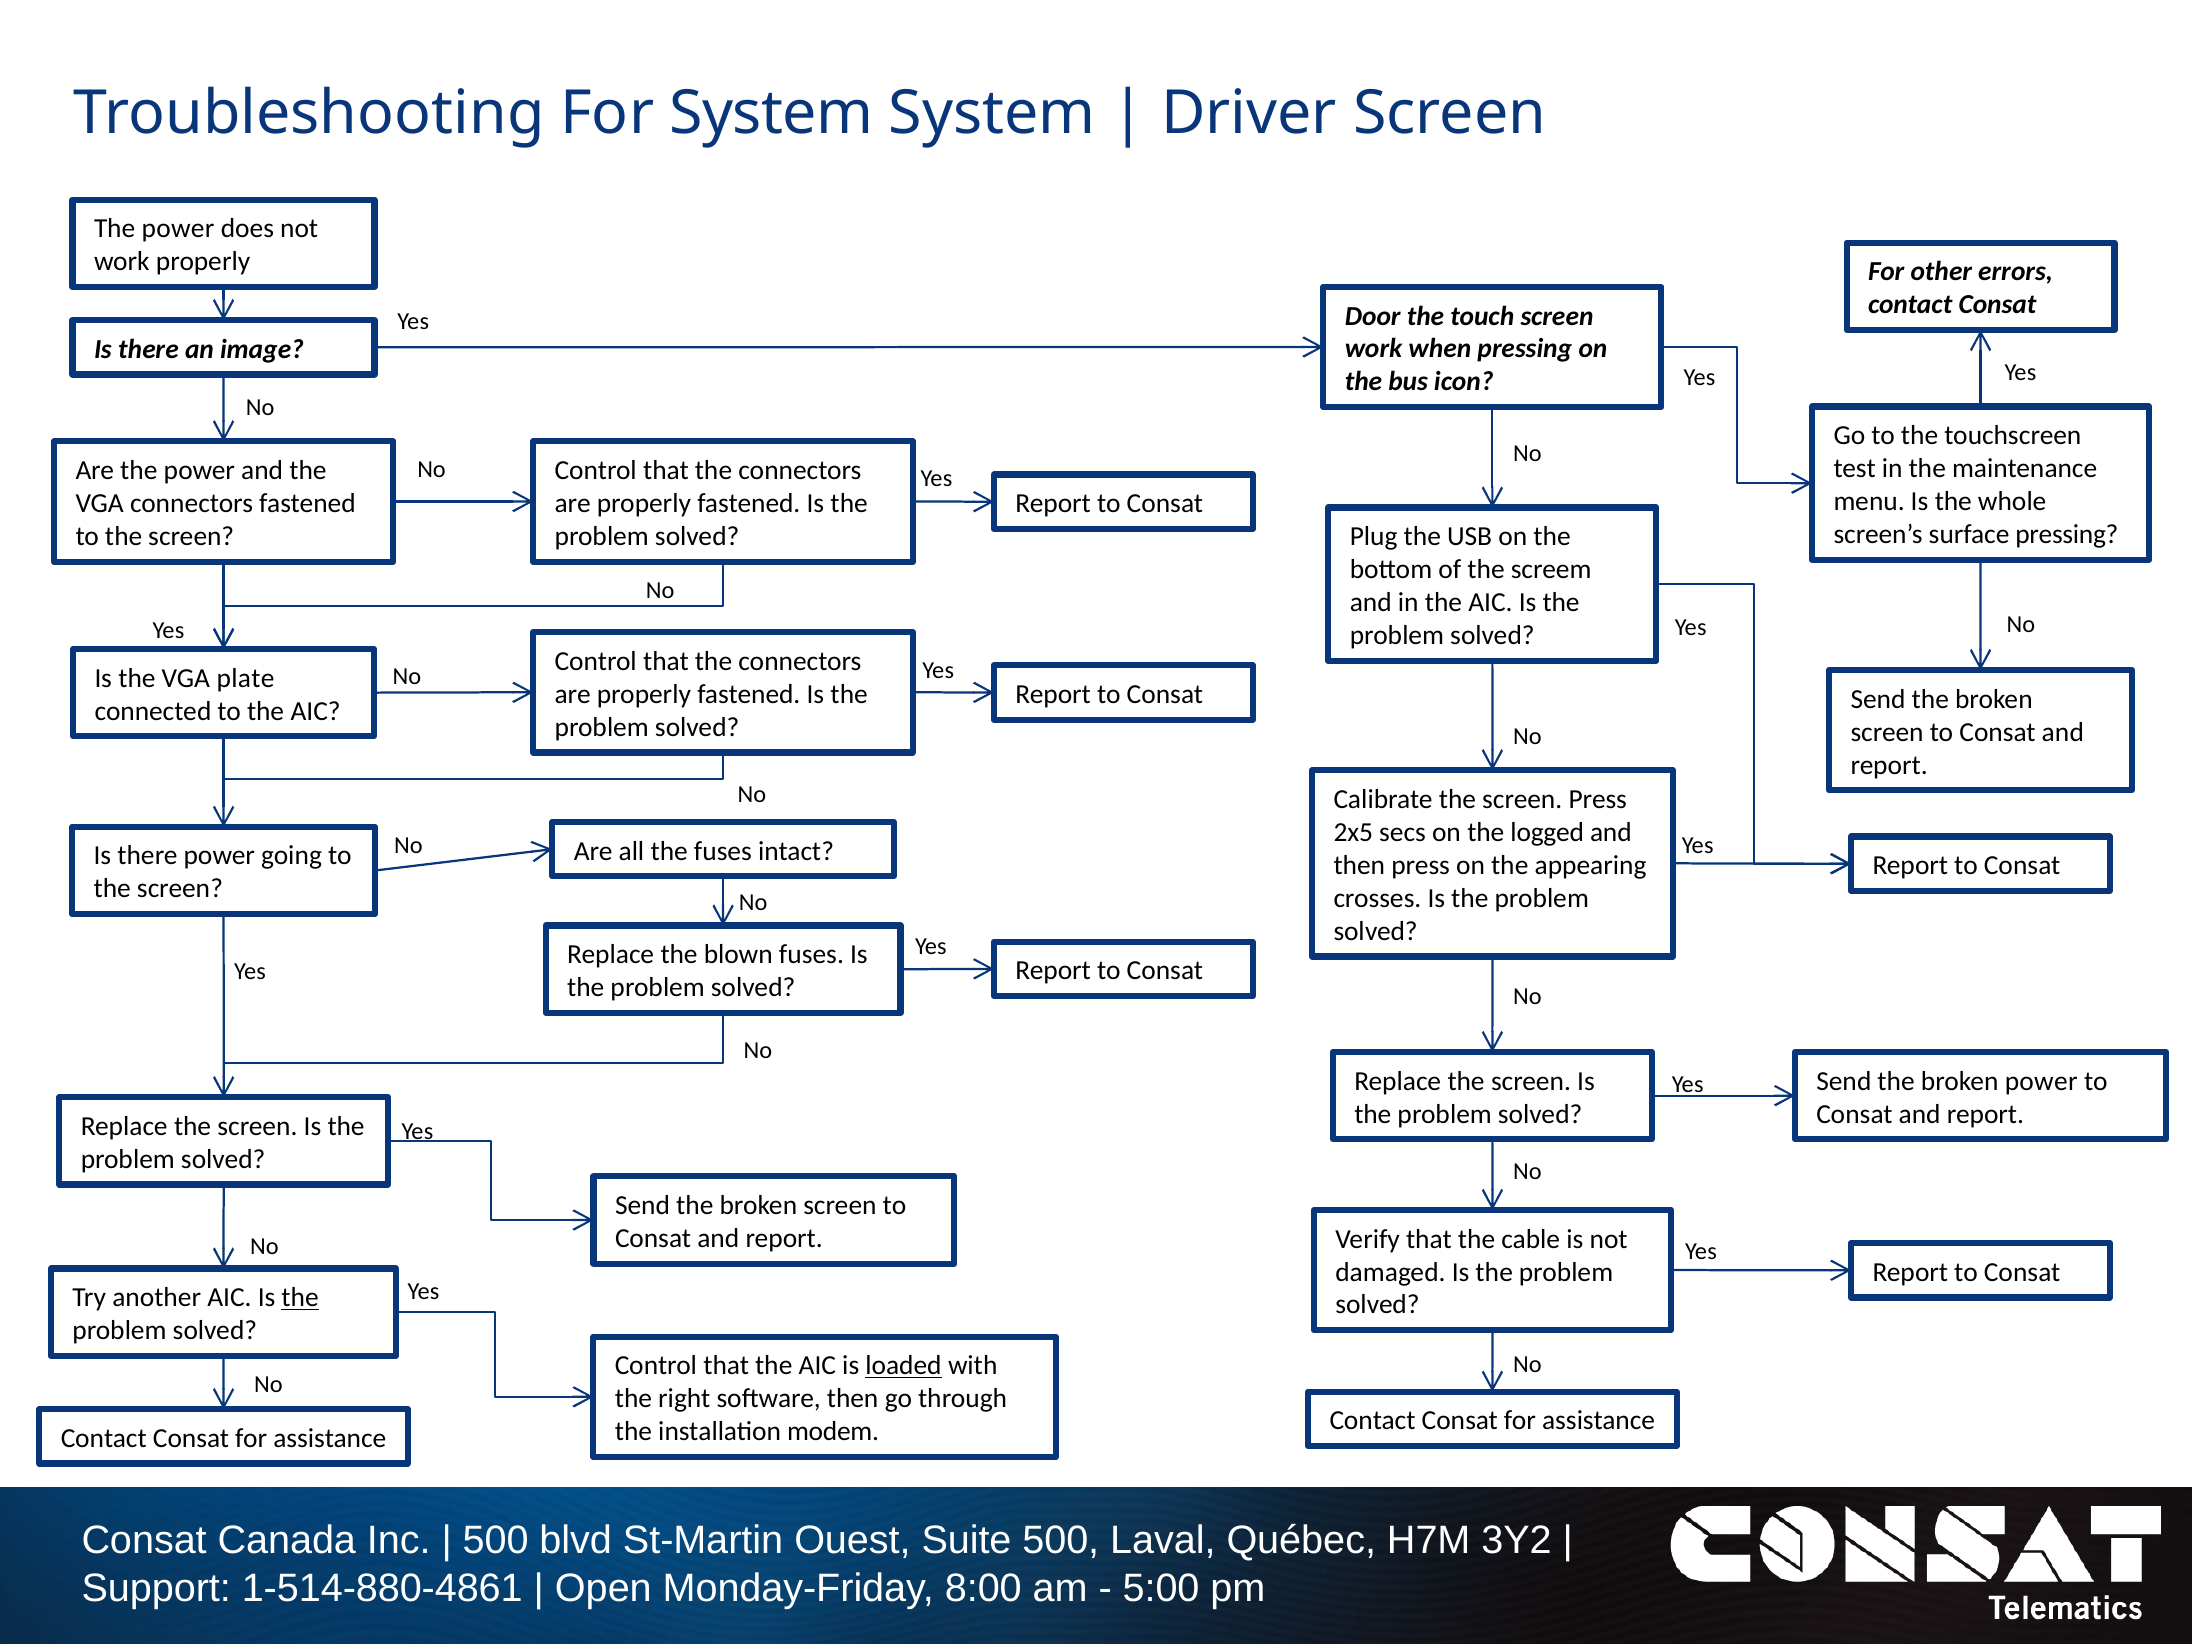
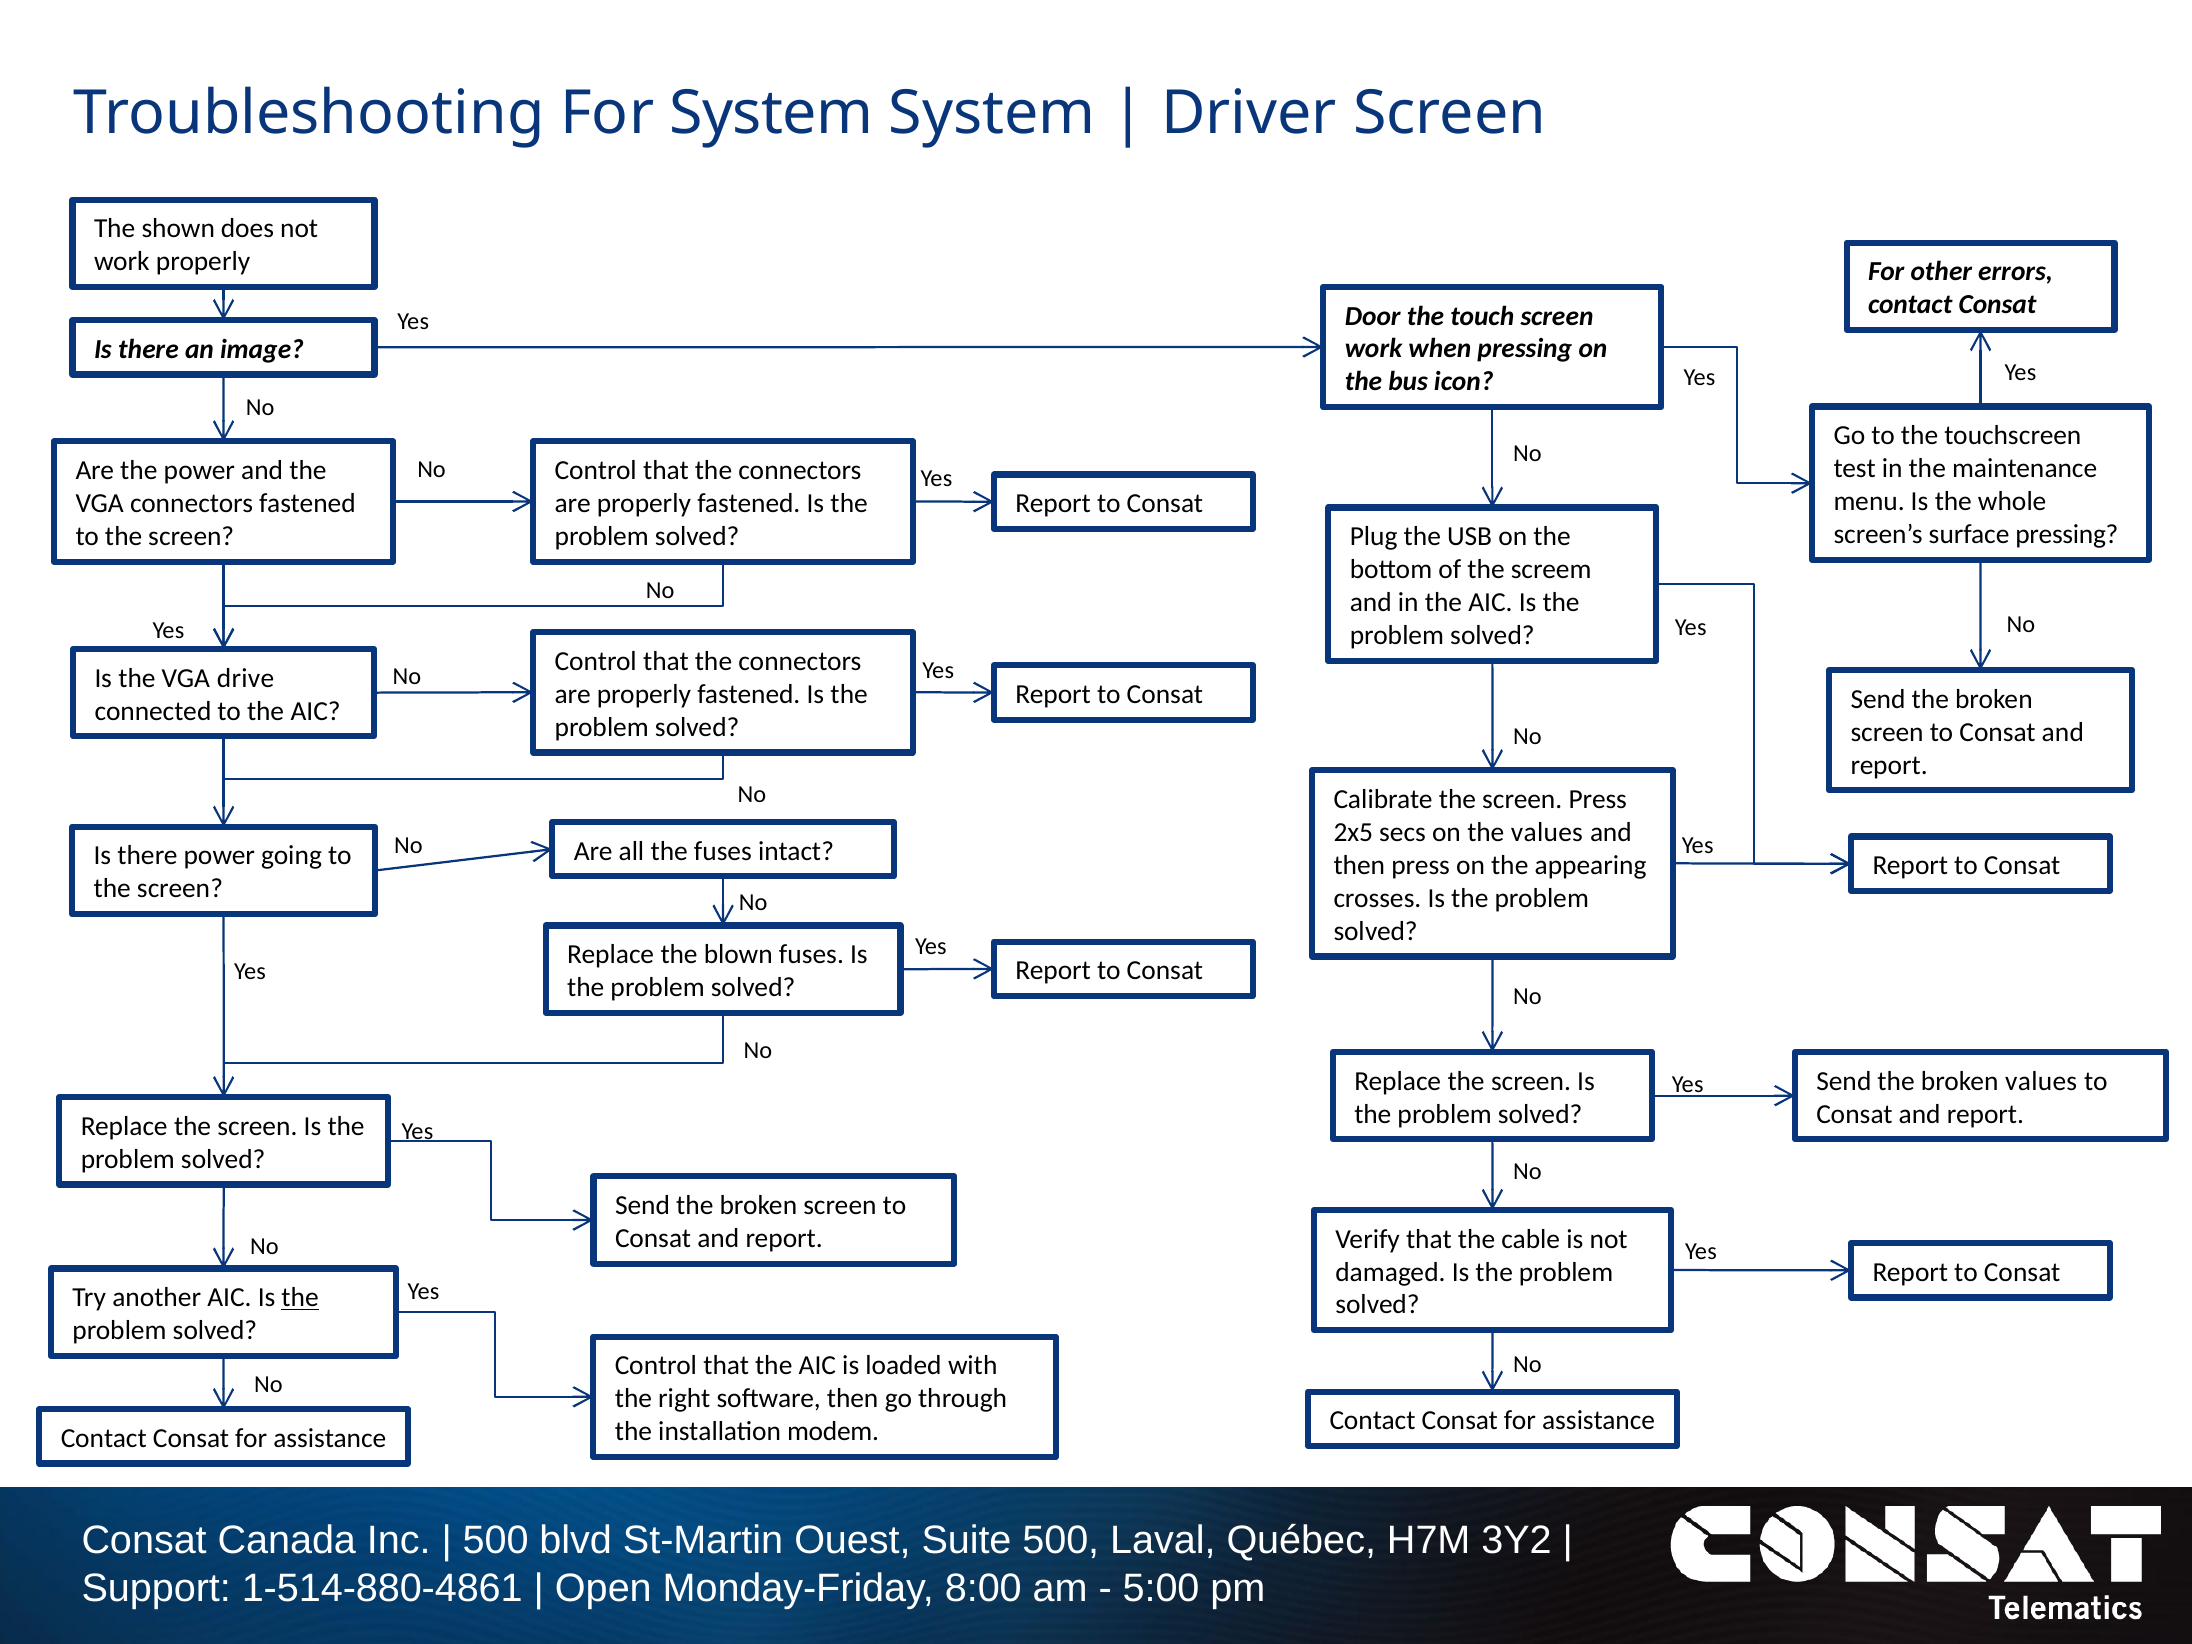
power: power -> shown (178, 229)
plate: plate -> drive (246, 678)
the logged: logged -> values (1547, 832)
broken power: power -> values (2041, 1081)
loaded underline: present -> none (904, 1366)
